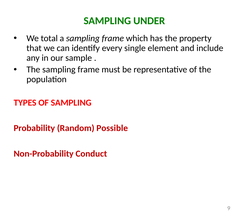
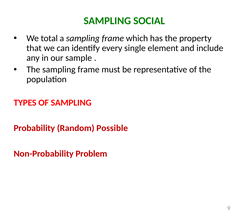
UNDER: UNDER -> SOCIAL (149, 21)
Conduct: Conduct -> Problem (91, 154)
